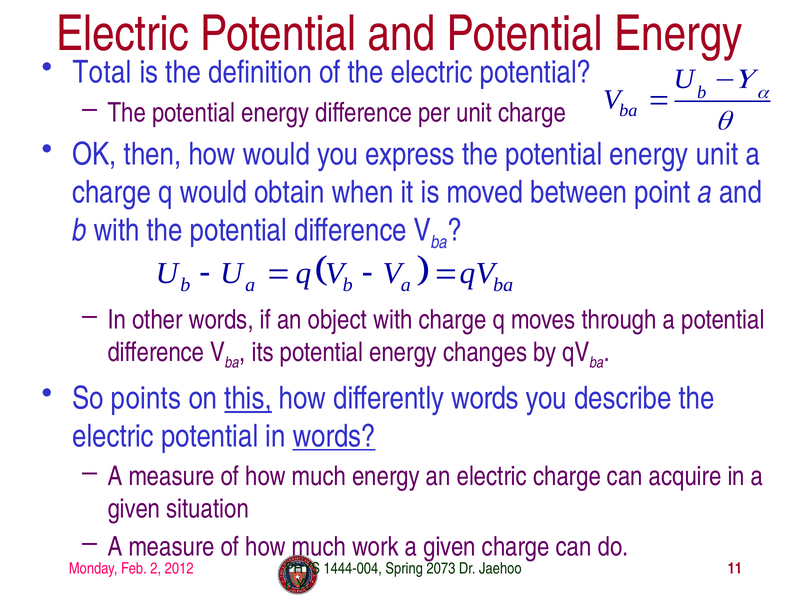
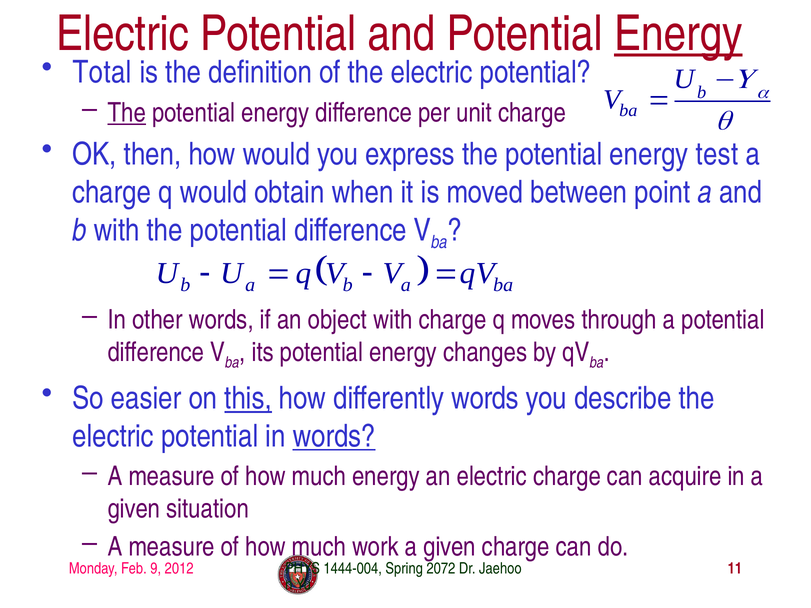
Energy underline: none -> present (678, 34)
The underline: none -> present (127, 113)
energy unit: unit -> test (717, 154)
points: points -> easier (146, 399)
2: 2 -> 9 (156, 569)
2073: 2073 -> 2072 (441, 569)
